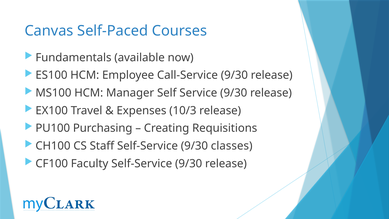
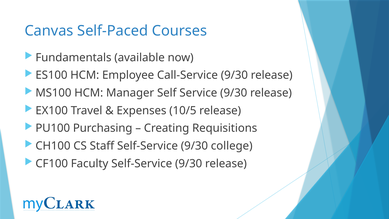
10/3: 10/3 -> 10/5 (183, 110)
classes: classes -> college (232, 146)
